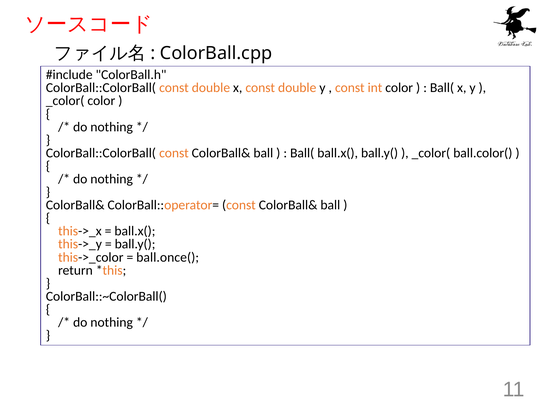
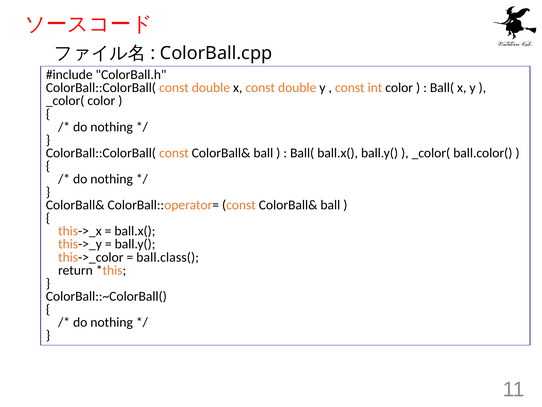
ball.once(: ball.once( -> ball.class( (168, 257)
